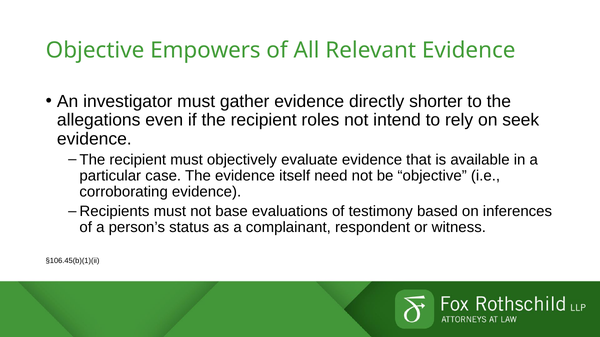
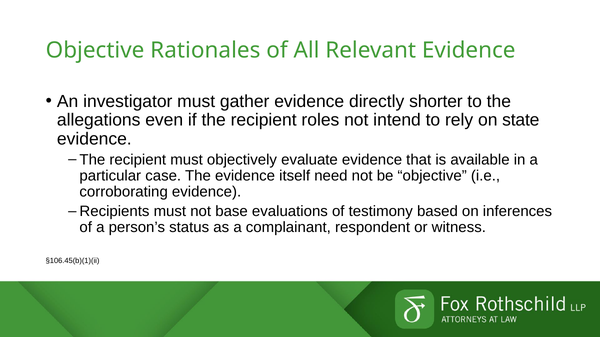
Empowers: Empowers -> Rationales (205, 50)
seek: seek -> state (521, 120)
